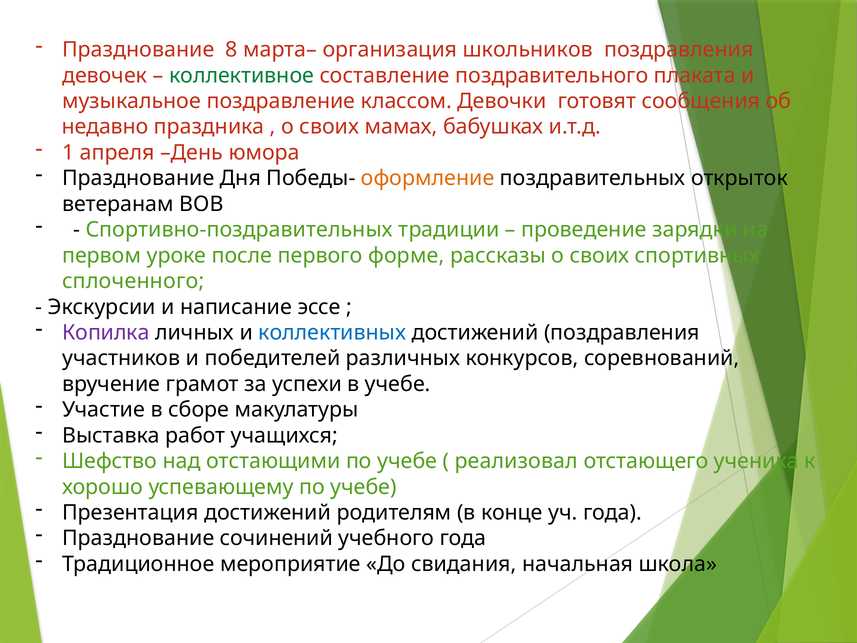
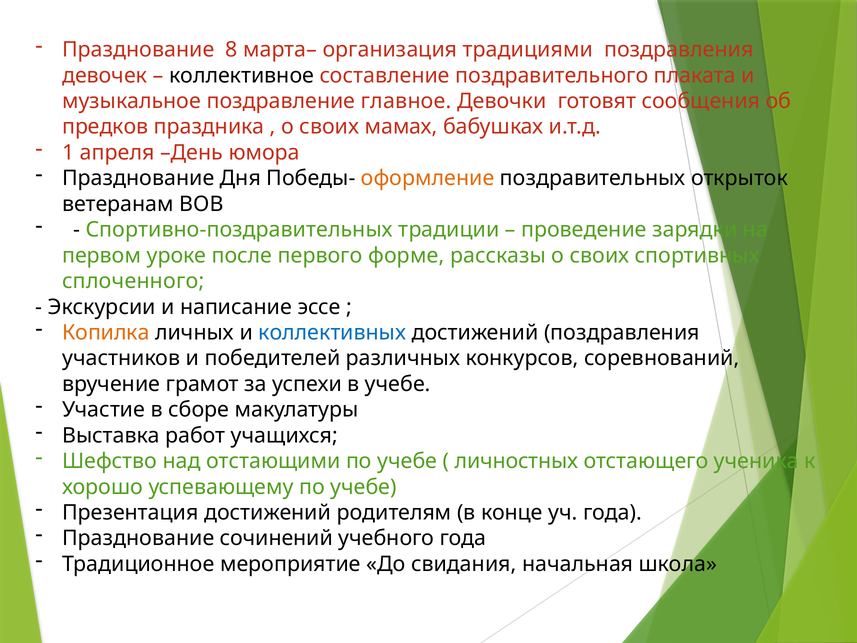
школьников: школьников -> традициями (528, 50)
коллективное colour: green -> black (242, 75)
классом: классом -> главное (406, 101)
недавно: недавно -> предков (105, 127)
Копилка colour: purple -> orange (106, 333)
реализовал: реализовал -> личностных (516, 461)
